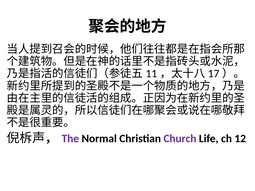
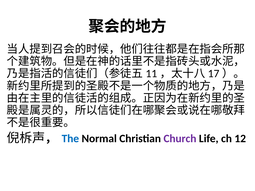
The colour: purple -> blue (70, 139)
